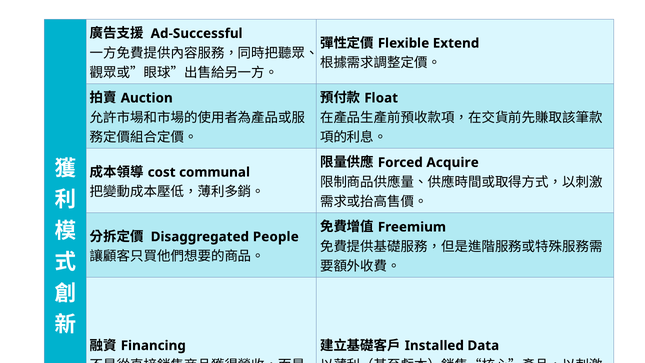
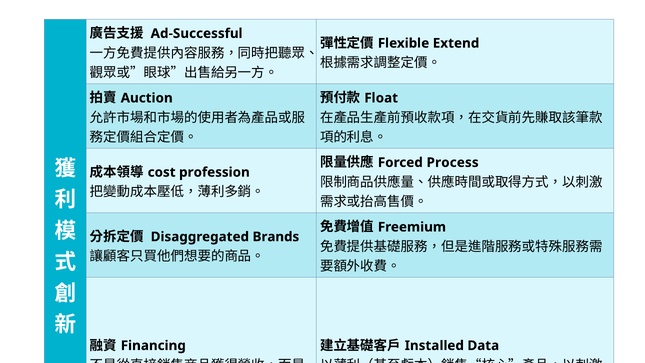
Acquire: Acquire -> Process (453, 162)
communal: communal -> profession (214, 172)
People: People -> Brands (276, 237)
